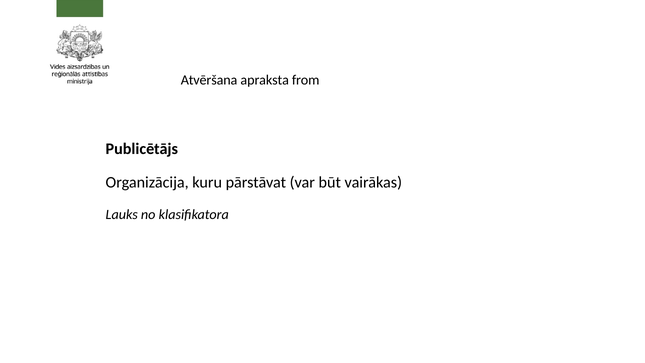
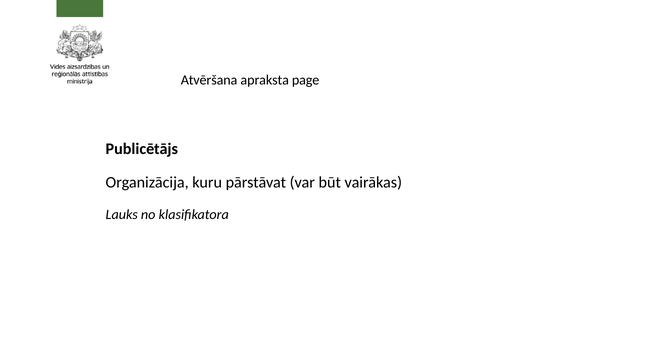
from: from -> page (306, 80)
